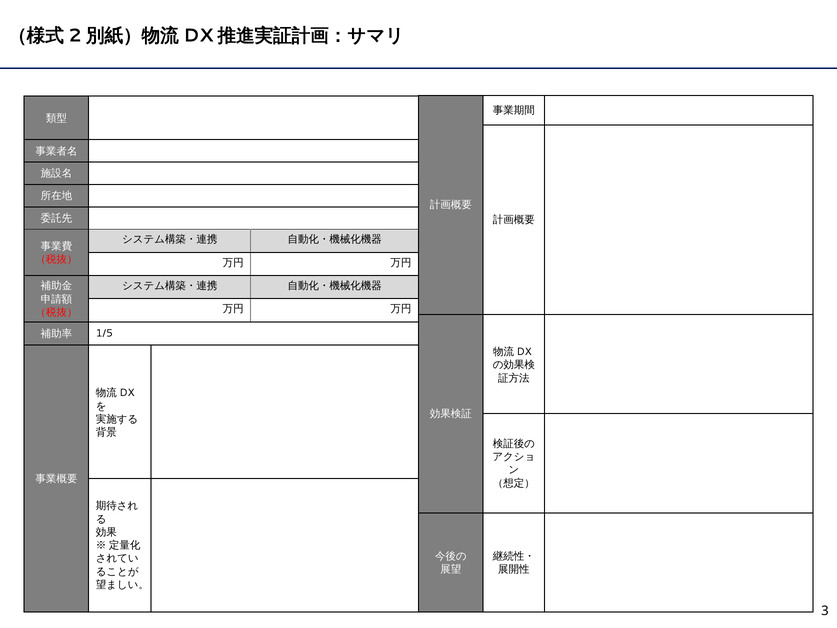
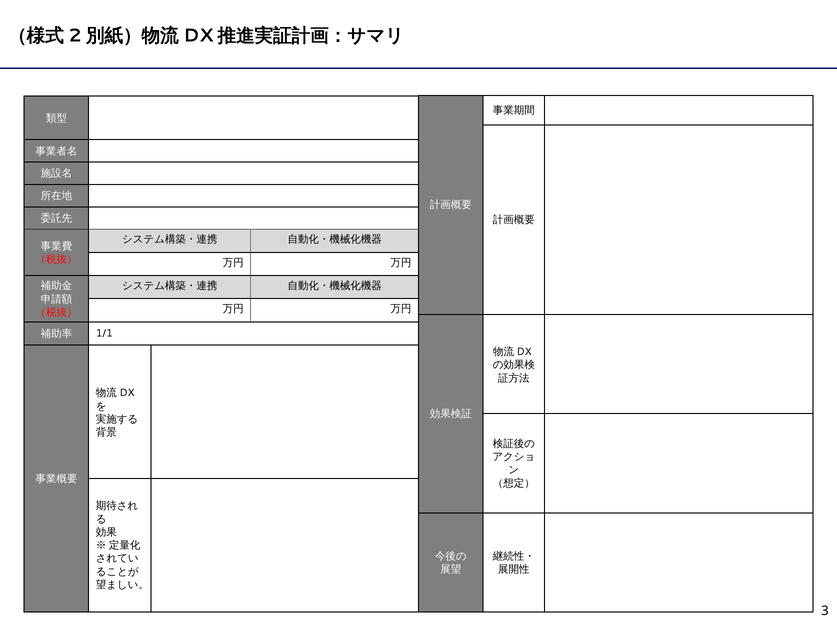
1/5: 1/5 -> 1/1 (104, 333)
